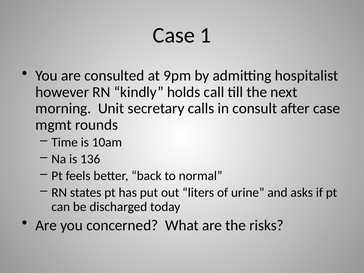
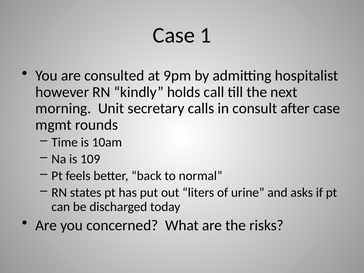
136: 136 -> 109 (90, 159)
